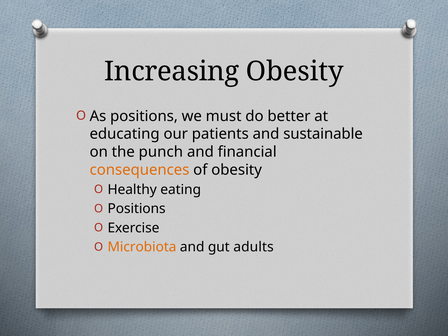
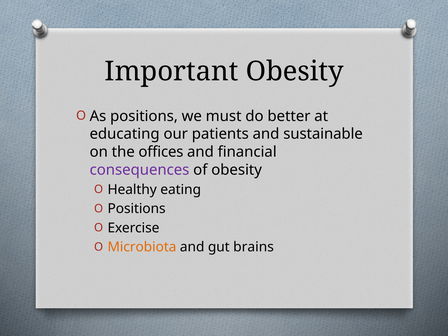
Increasing: Increasing -> Important (172, 71)
punch: punch -> offices (161, 152)
consequences colour: orange -> purple (139, 170)
adults: adults -> brains (254, 247)
